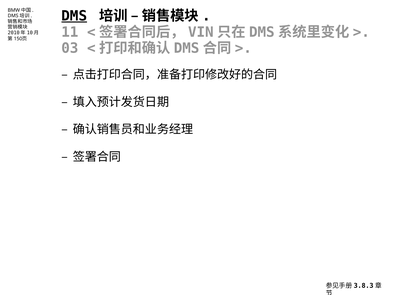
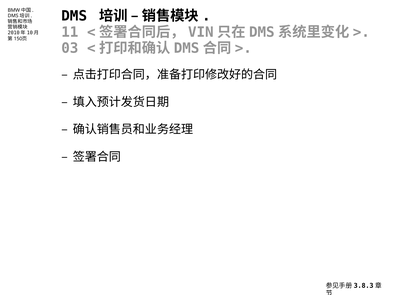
DMS underline: present -> none (74, 16)
